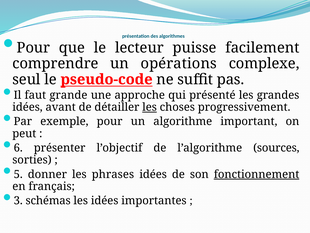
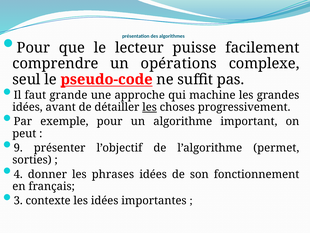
présenté: présenté -> machine (212, 95)
6: 6 -> 9 (18, 148)
sources: sources -> permet (276, 148)
5: 5 -> 4 (18, 174)
fonctionnement underline: present -> none (257, 174)
schémas: schémas -> contexte (48, 200)
